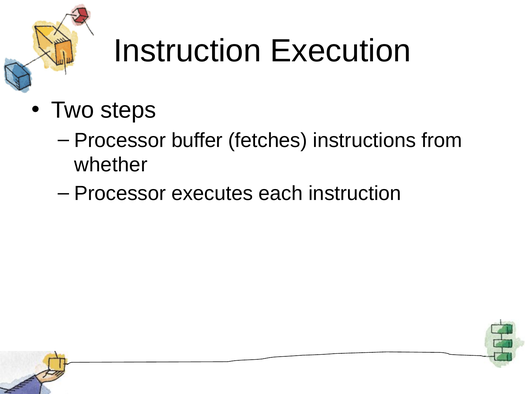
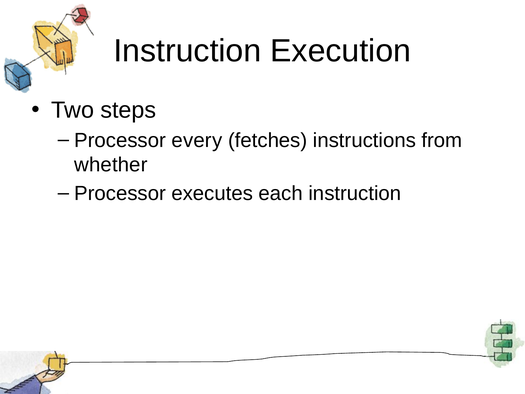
buffer: buffer -> every (197, 140)
